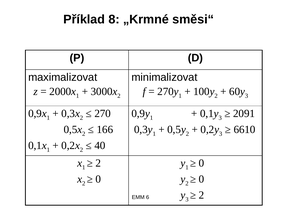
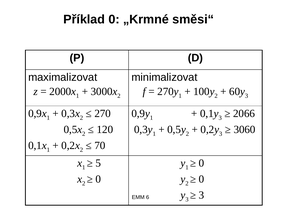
Příklad 8: 8 -> 0 (114, 19)
2091: 2091 -> 2066 (244, 113)
166: 166 -> 120 (105, 129)
6610: 6610 -> 3060 (245, 129)
40: 40 -> 70 (100, 145)
2: 2 -> 5 (98, 163)
2: 2 -> 3 (202, 195)
